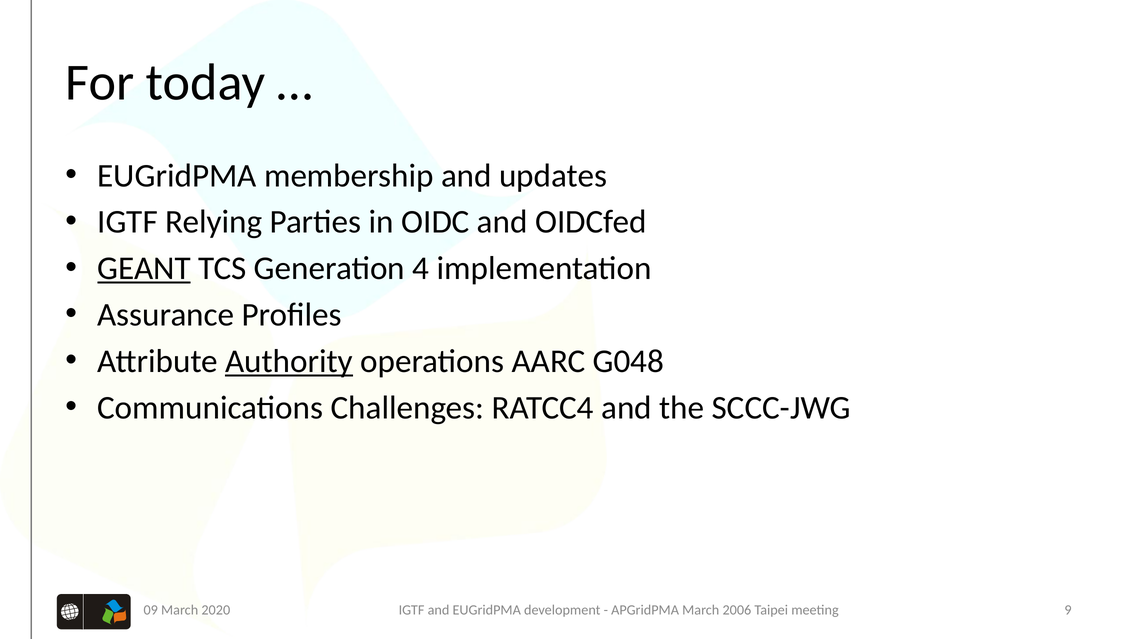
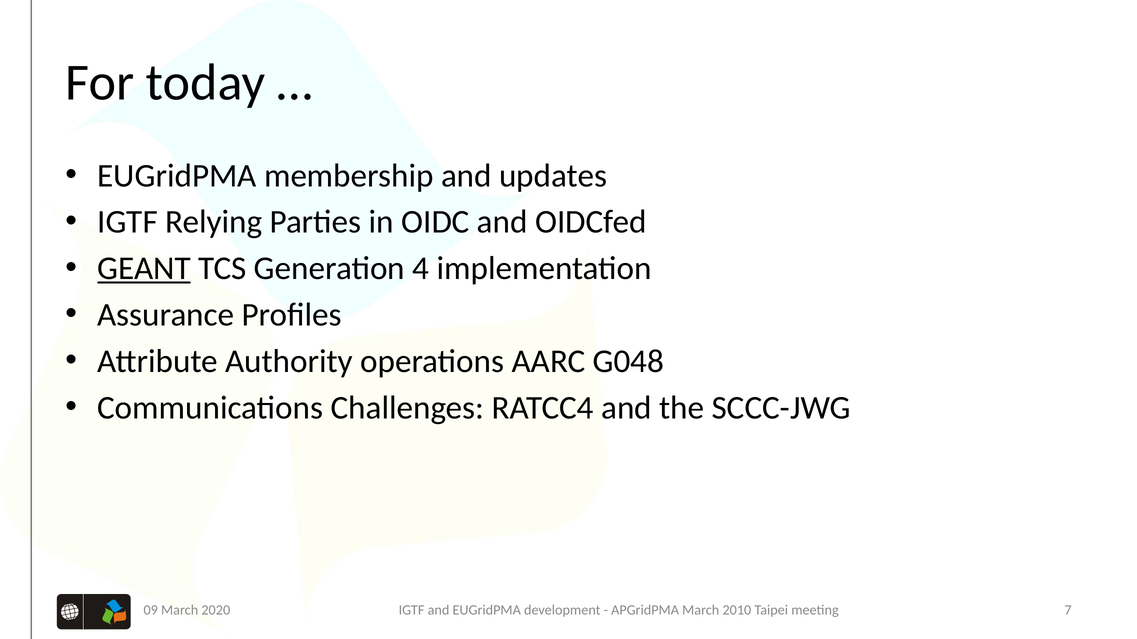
Authority underline: present -> none (289, 362)
2006: 2006 -> 2010 (737, 611)
9: 9 -> 7 (1068, 611)
